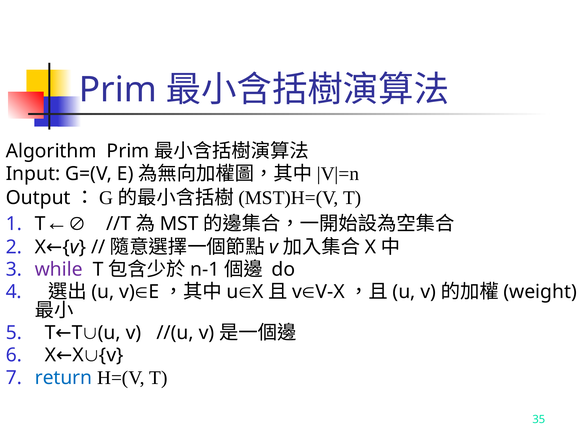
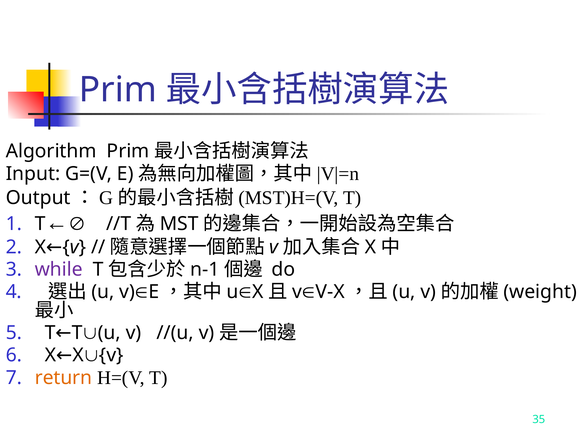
return colour: blue -> orange (63, 378)
